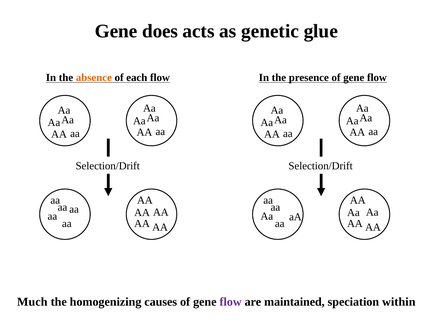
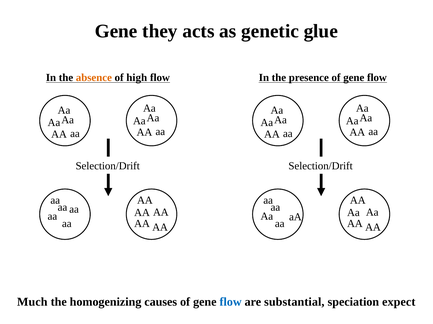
does: does -> they (160, 31)
each: each -> high (137, 78)
flow colour: purple -> blue (231, 302)
maintained: maintained -> substantial (294, 302)
within: within -> expect (399, 302)
